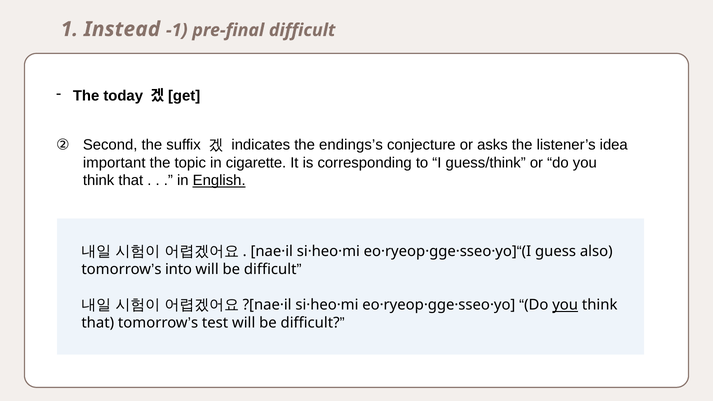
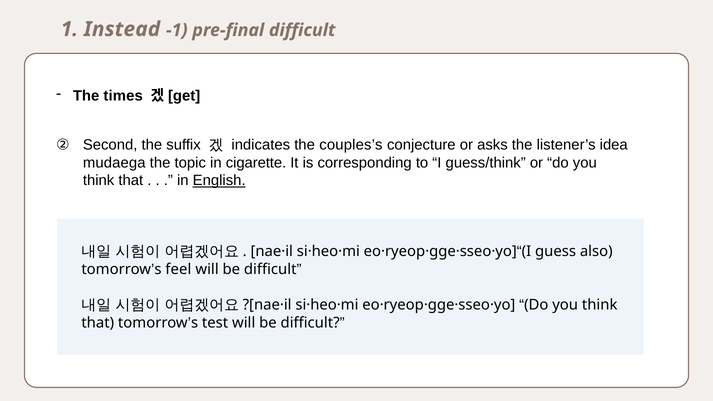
today: today -> times (123, 96)
endings’s: endings’s -> couples’s (351, 145)
important: important -> mudaega (114, 163)
into: into -> feel (178, 269)
you underline: present -> none (565, 305)
